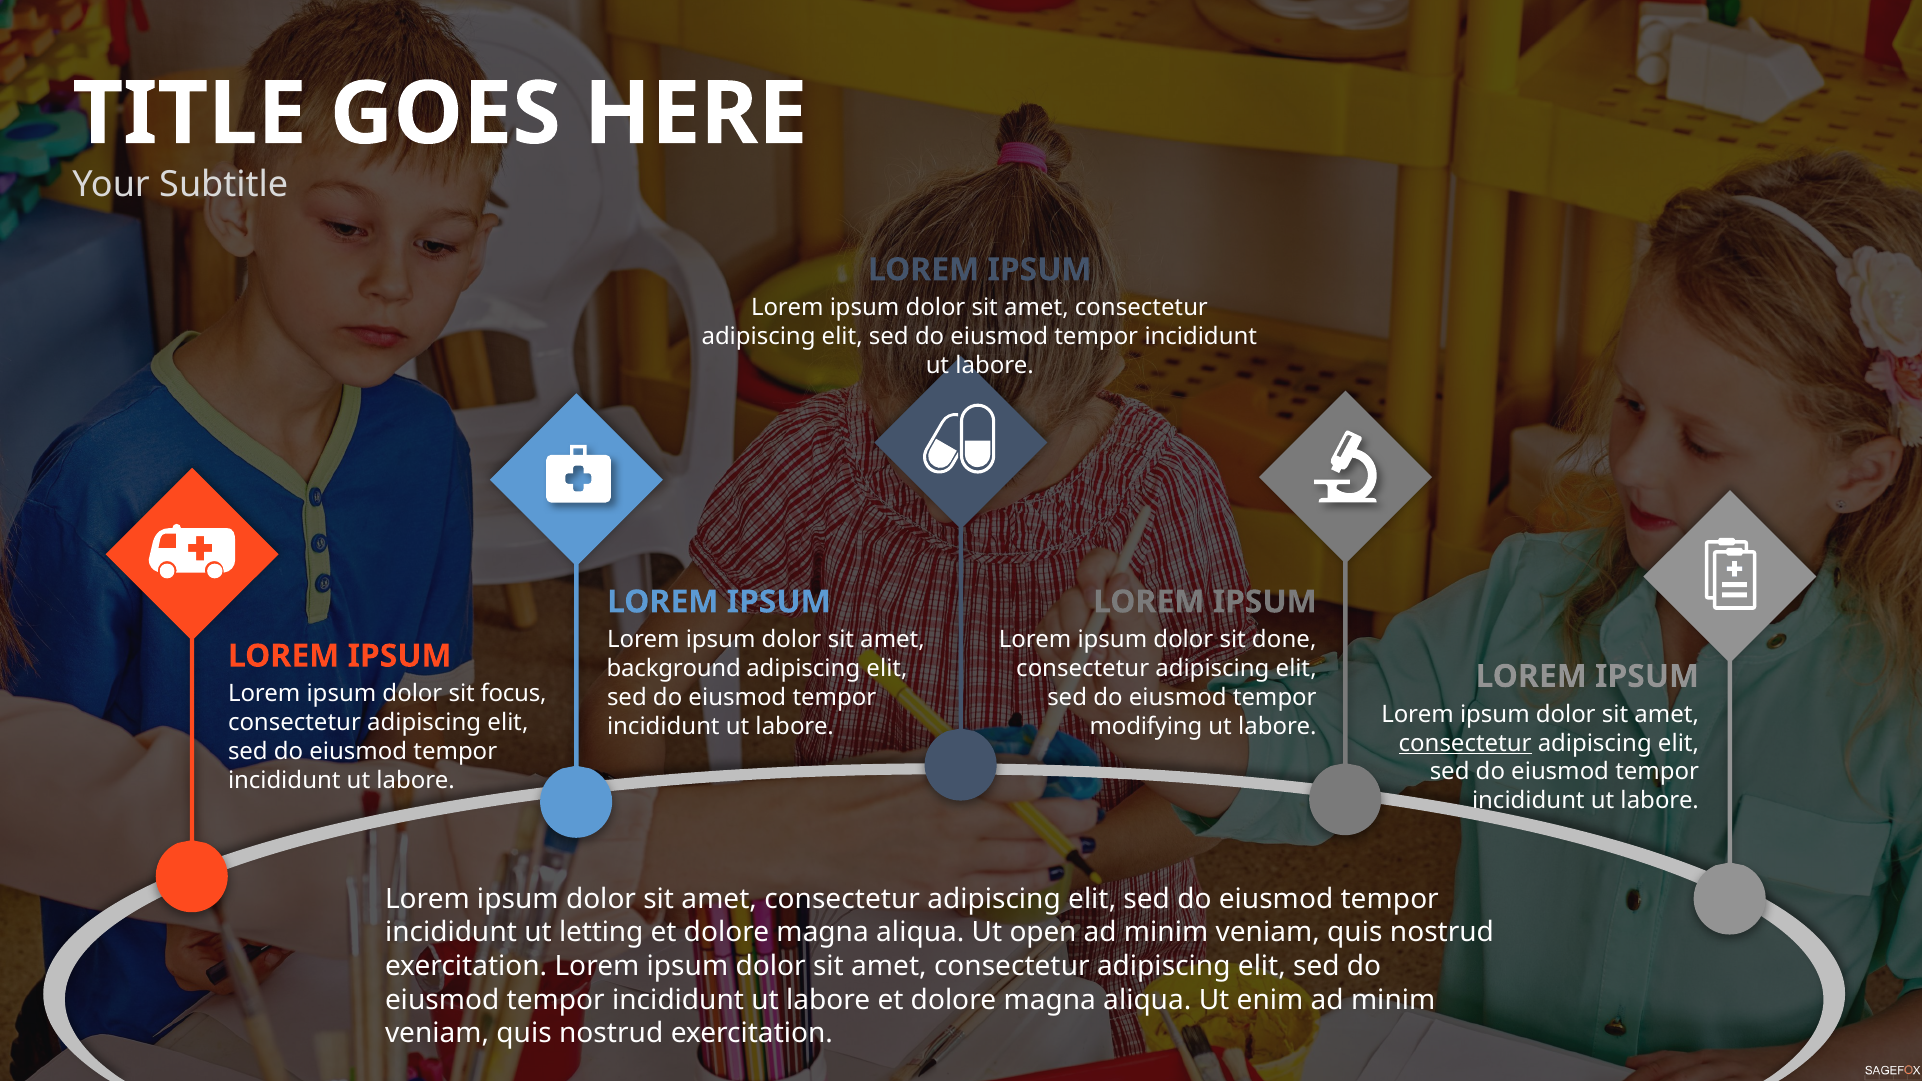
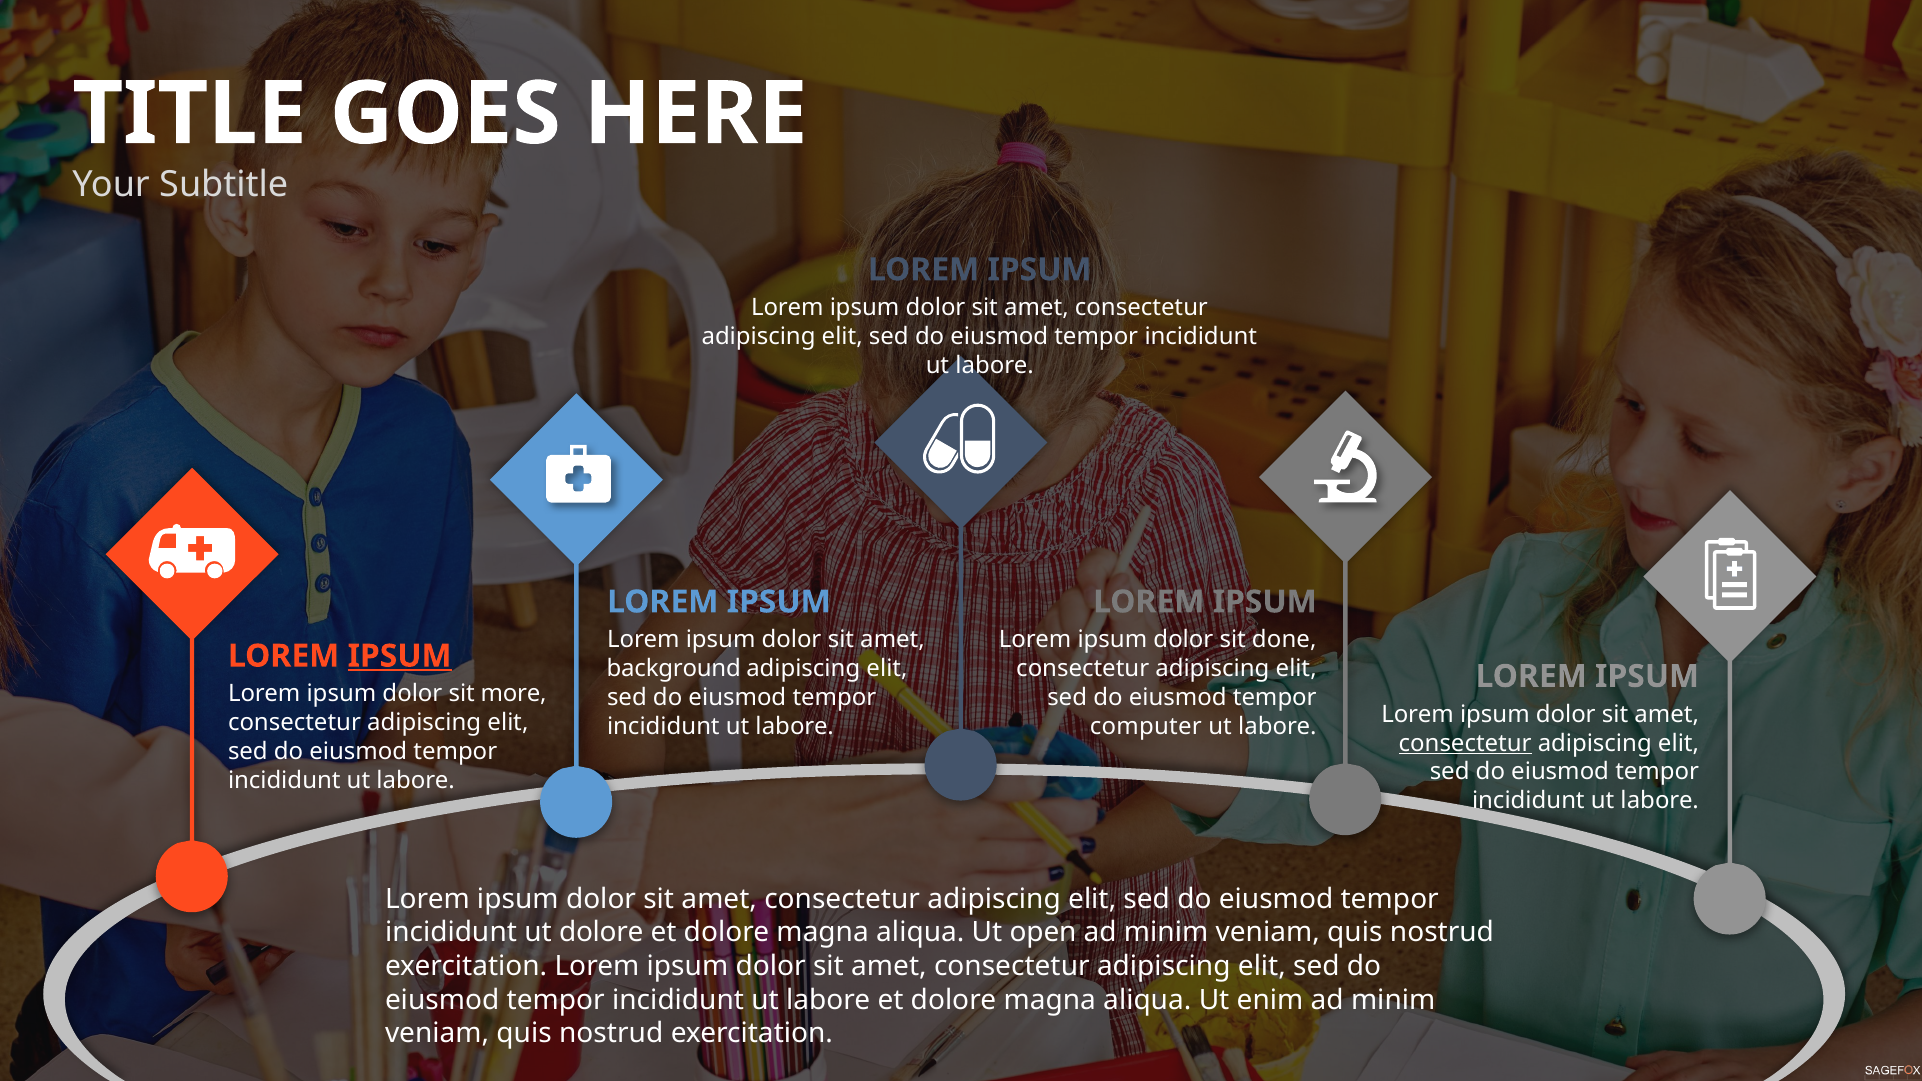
IPSUM underline: none -> present (400, 656)
focus: focus -> more (514, 694)
modifying: modifying -> computer (1146, 726)
ut letting: letting -> dolore (601, 933)
